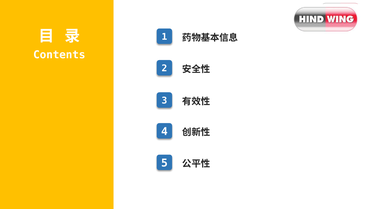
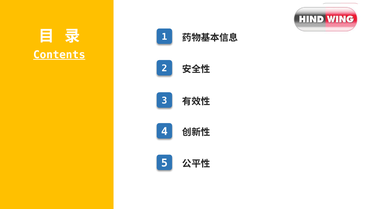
Contents underline: none -> present (59, 55)
